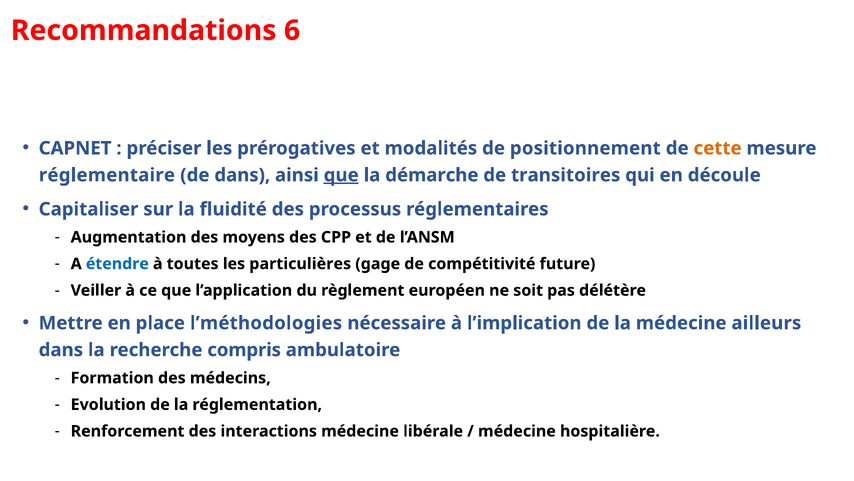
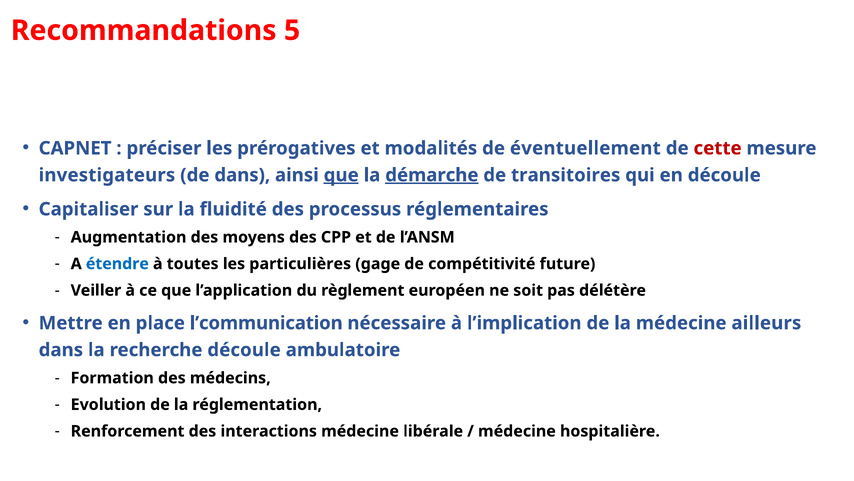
6: 6 -> 5 (292, 30)
positionnement: positionnement -> éventuellement (585, 148)
cette colour: orange -> red (718, 148)
réglementaire: réglementaire -> investigateurs (107, 175)
démarche underline: none -> present (432, 175)
l’méthodologies: l’méthodologies -> l’communication (266, 323)
recherche compris: compris -> découle (244, 350)
